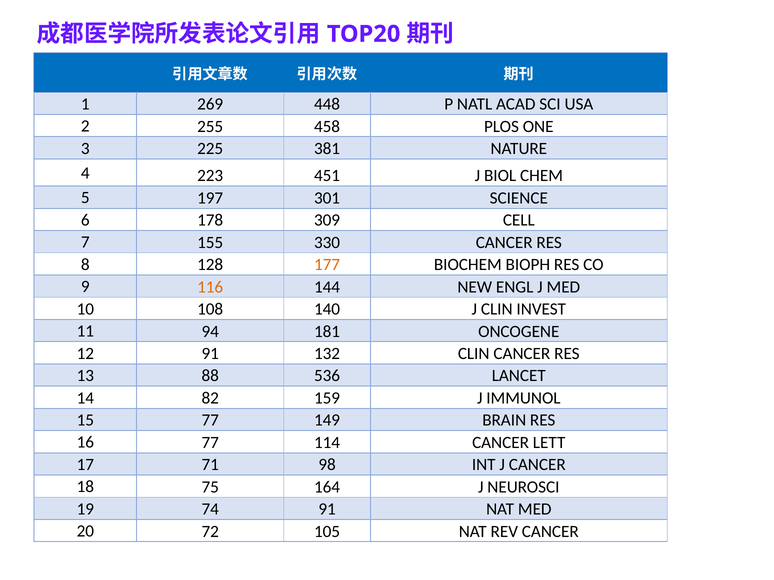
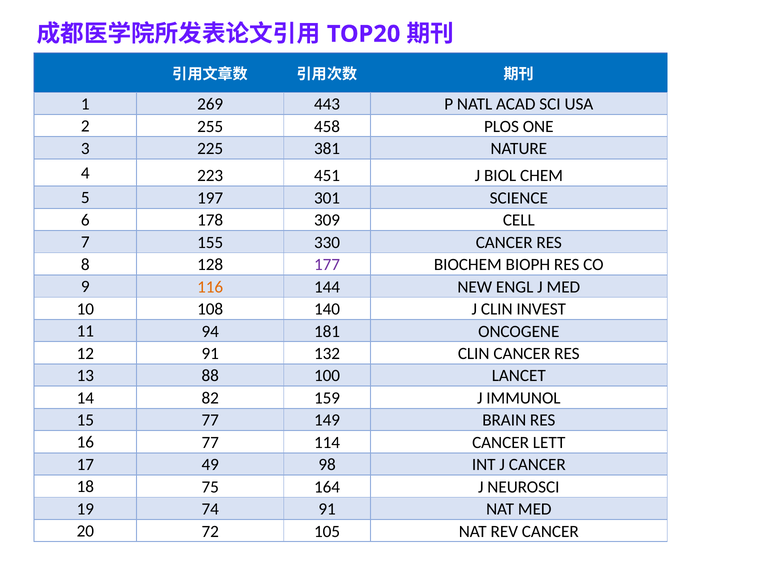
448: 448 -> 443 (327, 104)
177 colour: orange -> purple (327, 265)
536: 536 -> 100 (327, 376)
71: 71 -> 49 (210, 465)
